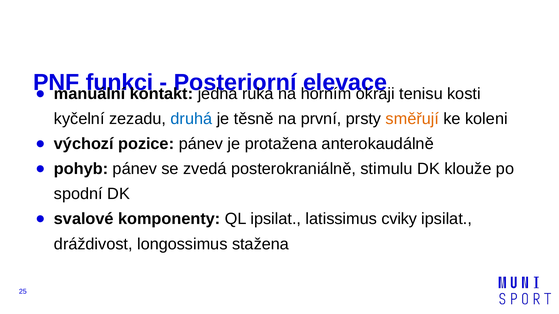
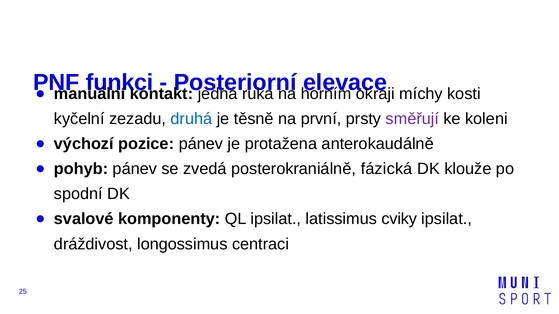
tenisu: tenisu -> míchy (421, 94)
směřují colour: orange -> purple (412, 119)
stimulu: stimulu -> fázická (387, 169)
stažena: stažena -> centraci (261, 244)
